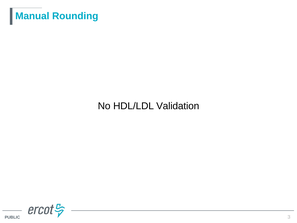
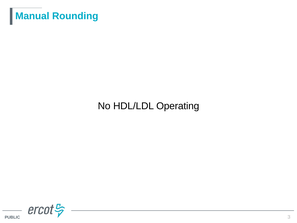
Validation: Validation -> Operating (178, 106)
